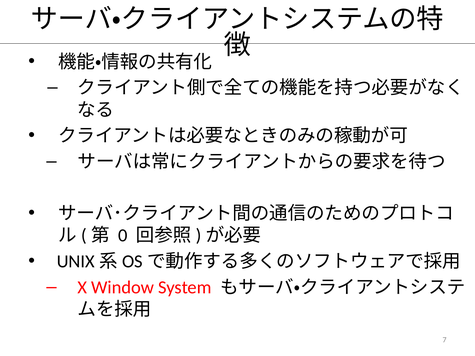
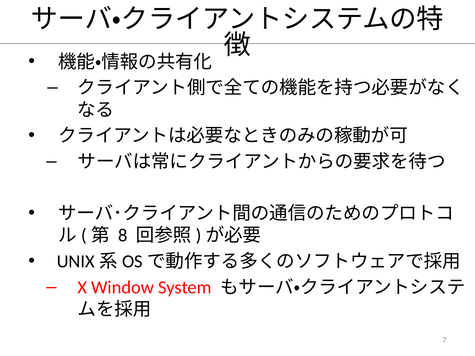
0: 0 -> 8 (123, 236)
